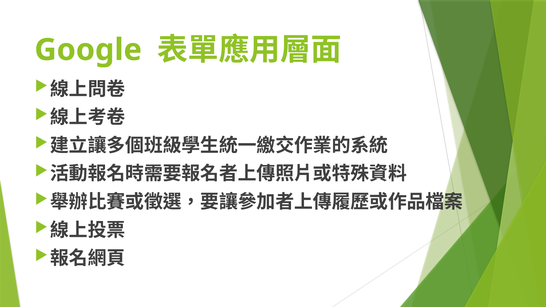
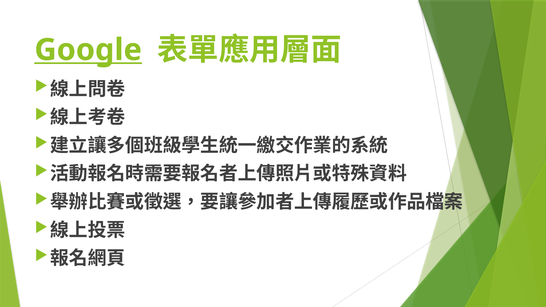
Google underline: none -> present (88, 50)
